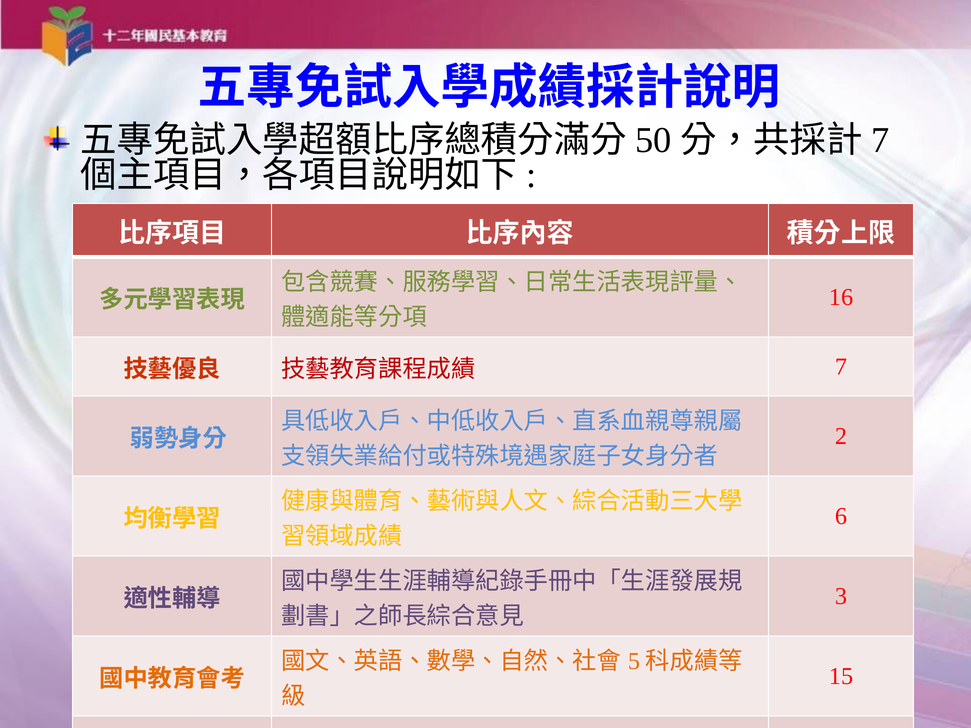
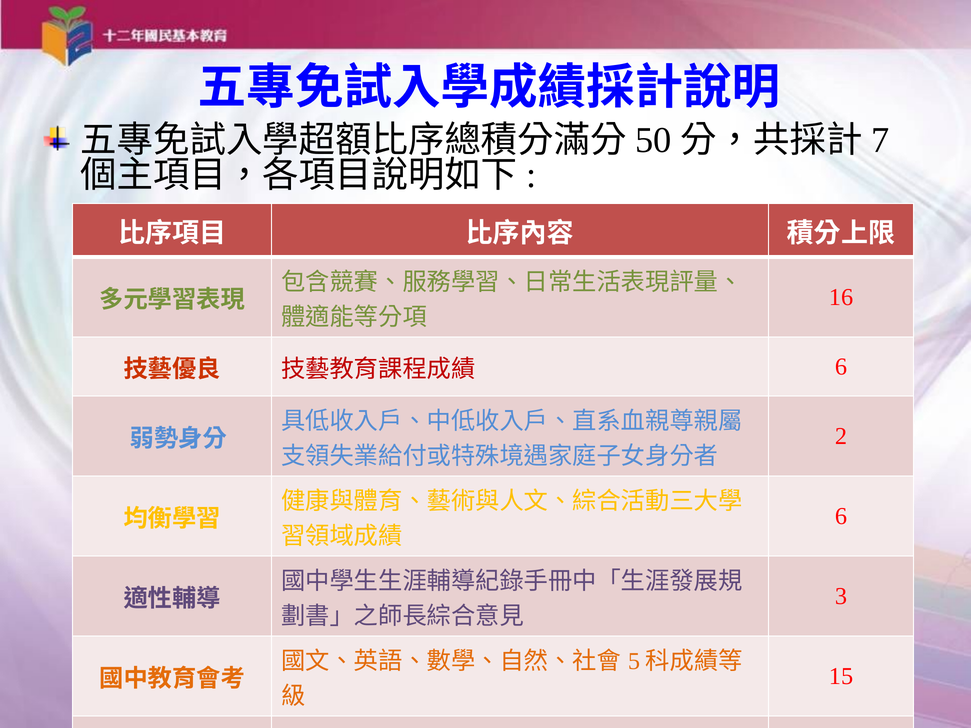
7: 7 -> 6 (841, 367)
